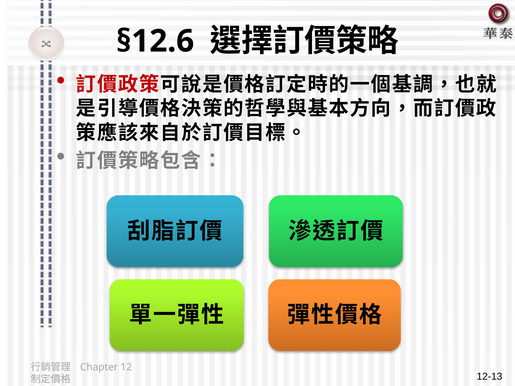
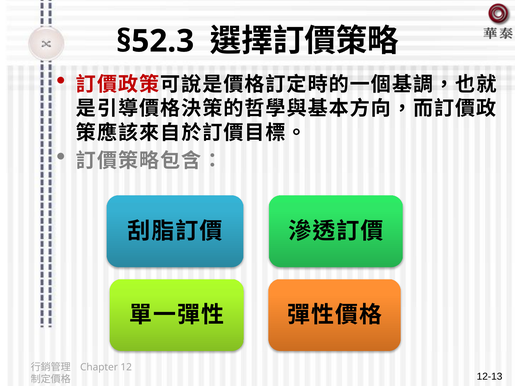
§12.6: §12.6 -> §52.3 (155, 41)
